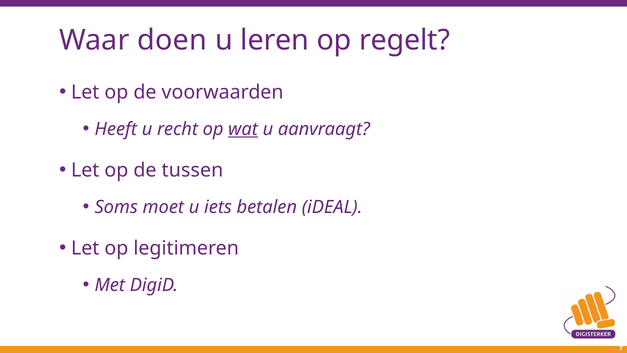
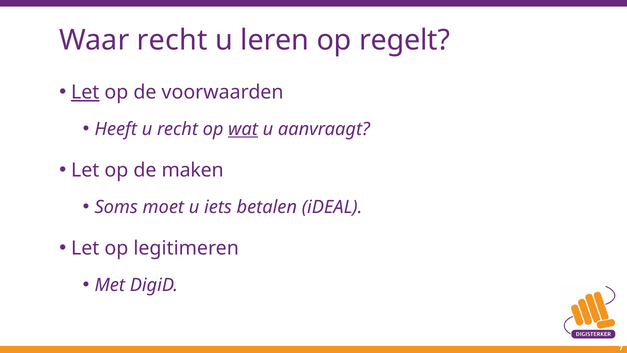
Waar doen: doen -> recht (172, 40)
Let underline: none -> present (85, 92)
tussen: tussen -> maken (193, 170)
